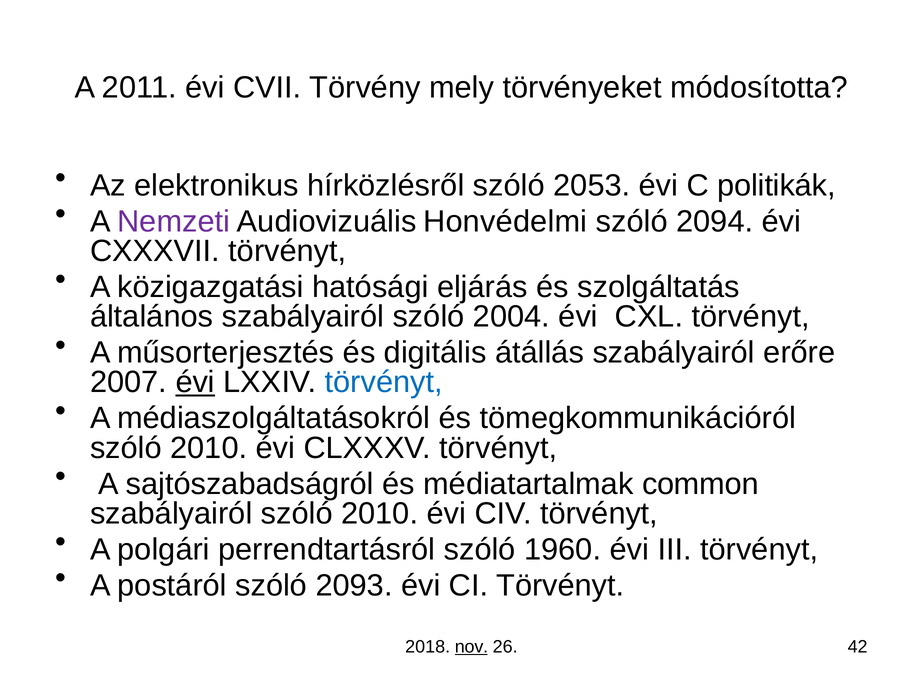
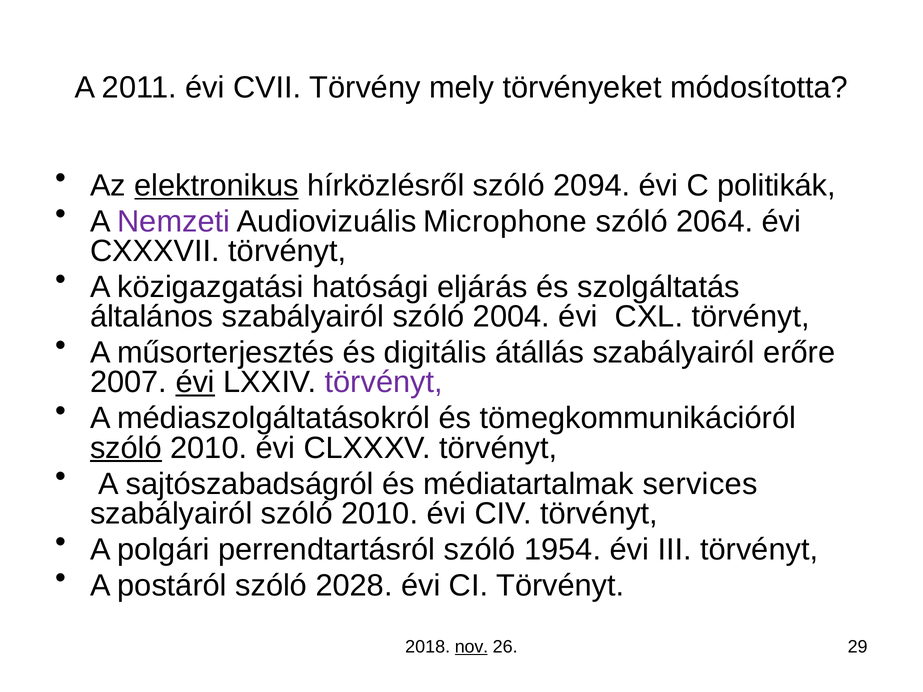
elektronikus underline: none -> present (216, 186)
2053: 2053 -> 2094 (592, 186)
Honvédelmi: Honvédelmi -> Microphone (505, 222)
2094: 2094 -> 2064 (715, 222)
törvényt colour: blue -> purple (384, 382)
szóló underline: none -> present (126, 448)
common: common -> services (700, 484)
1960: 1960 -> 1954 (563, 550)
2093: 2093 -> 2028 (354, 586)
42: 42 -> 29 (858, 647)
